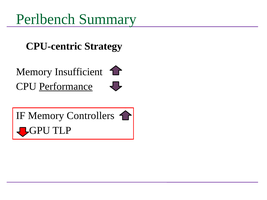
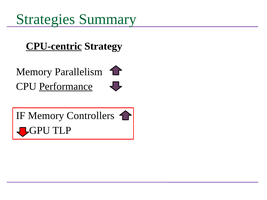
Perlbench: Perlbench -> Strategies (46, 19)
CPU-centric underline: none -> present (54, 46)
Insufficient: Insufficient -> Parallelism (79, 72)
